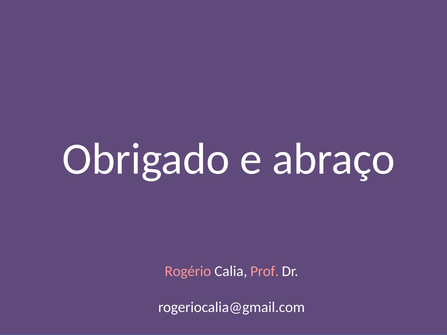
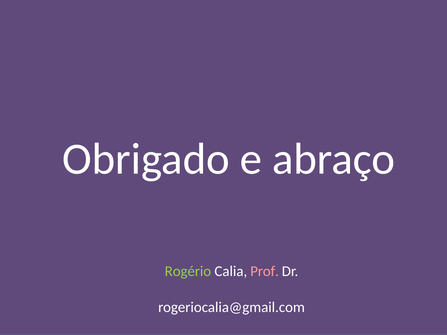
Rogério colour: pink -> light green (188, 272)
